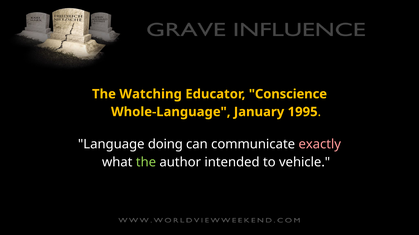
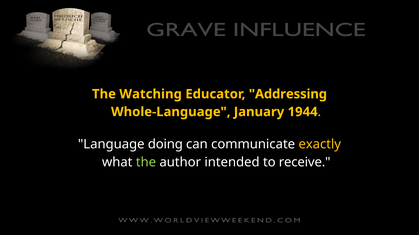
Conscience: Conscience -> Addressing (288, 94)
1995: 1995 -> 1944 (303, 112)
exactly colour: pink -> yellow (320, 145)
vehicle: vehicle -> receive (305, 163)
